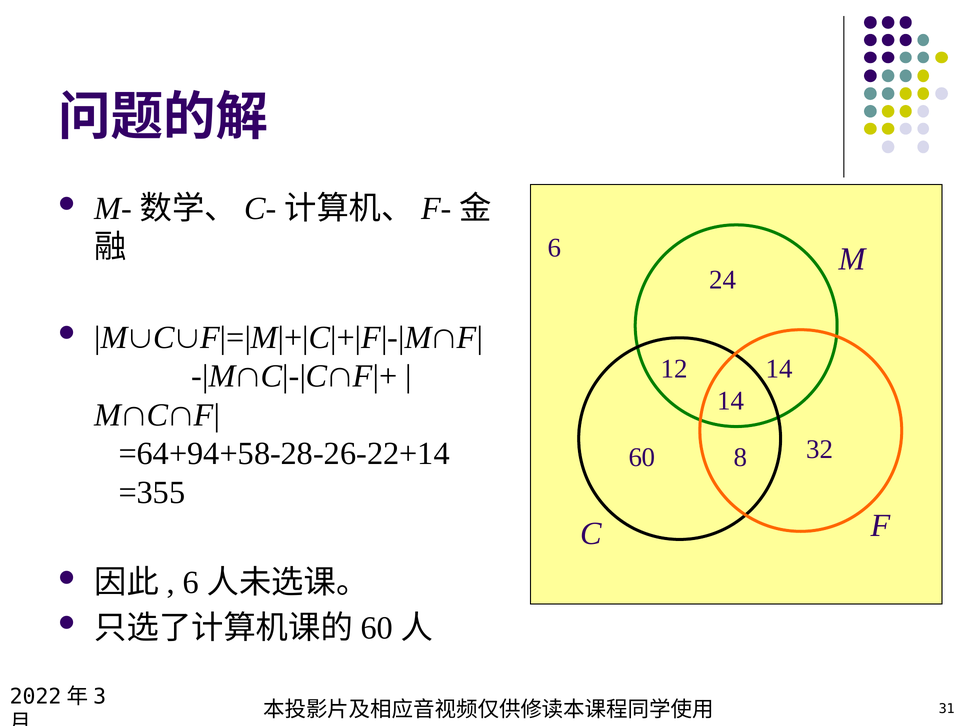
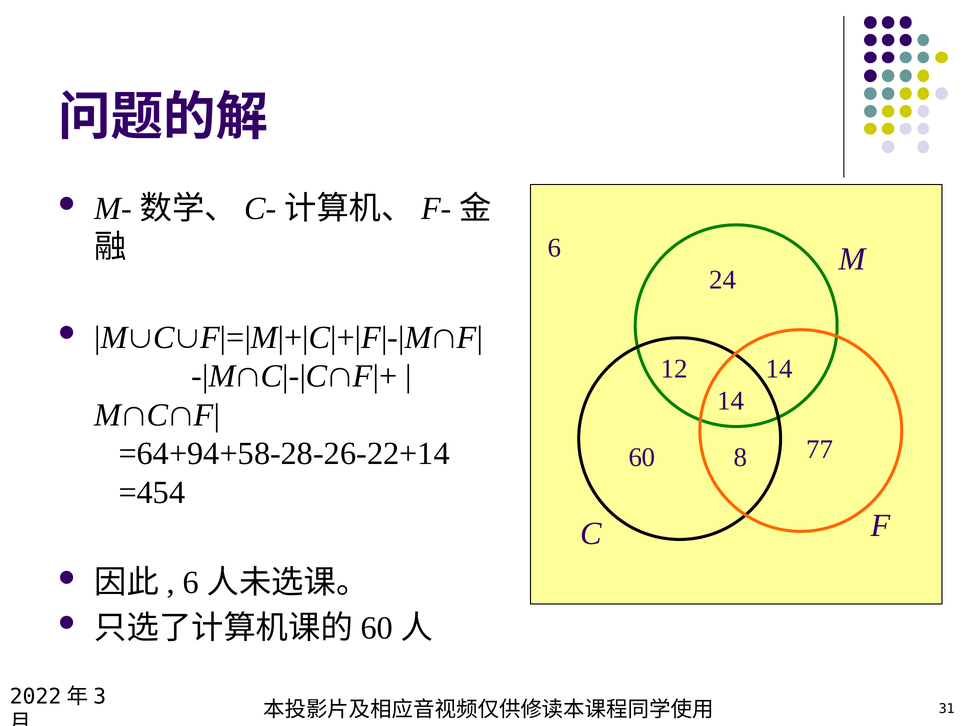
32: 32 -> 77 (820, 450)
=355: =355 -> =454 (152, 493)
